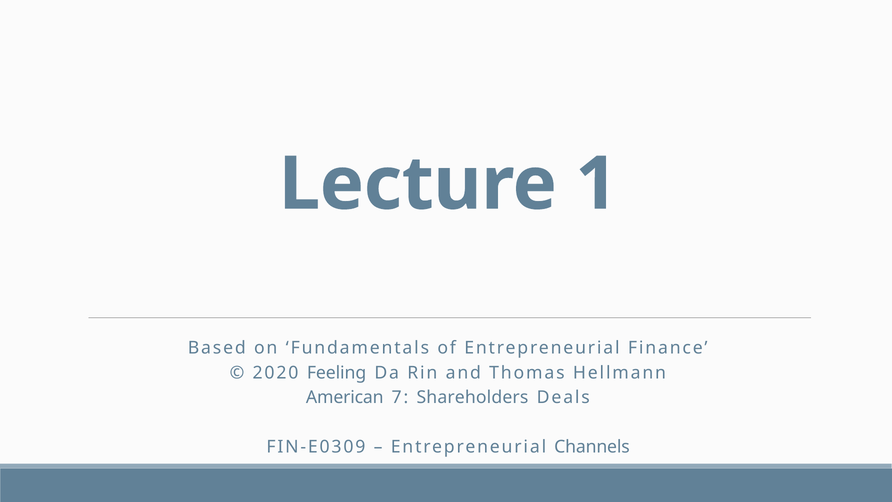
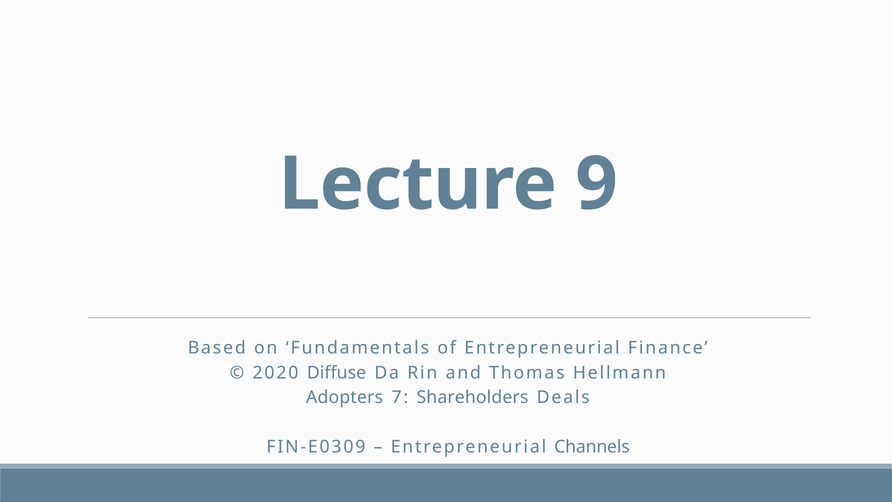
1: 1 -> 9 (597, 184)
Feeling: Feeling -> Diffuse (336, 373)
American: American -> Adopters (345, 397)
